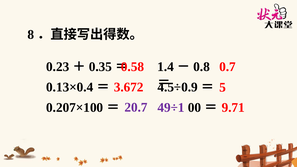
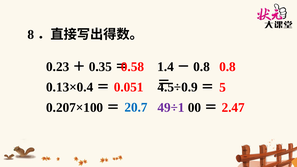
0.7: 0.7 -> 0.8 (227, 67)
3.672: 3.672 -> 0.051 (129, 87)
20.7 colour: purple -> blue (136, 107)
9.71: 9.71 -> 2.47 (233, 108)
